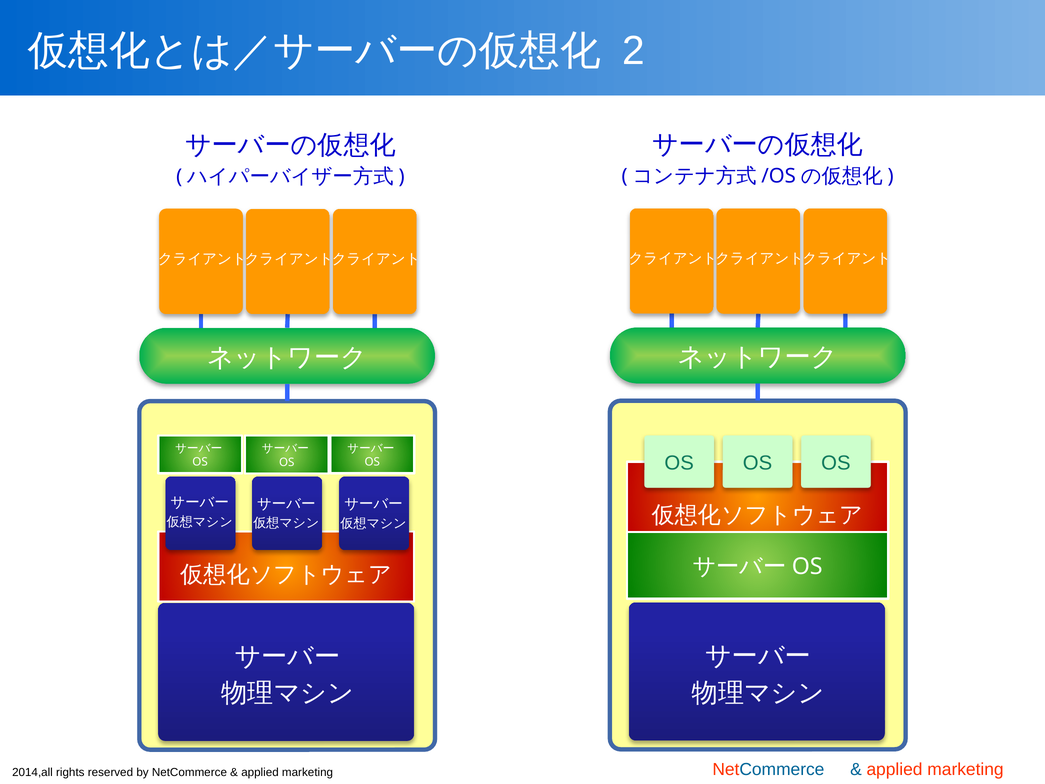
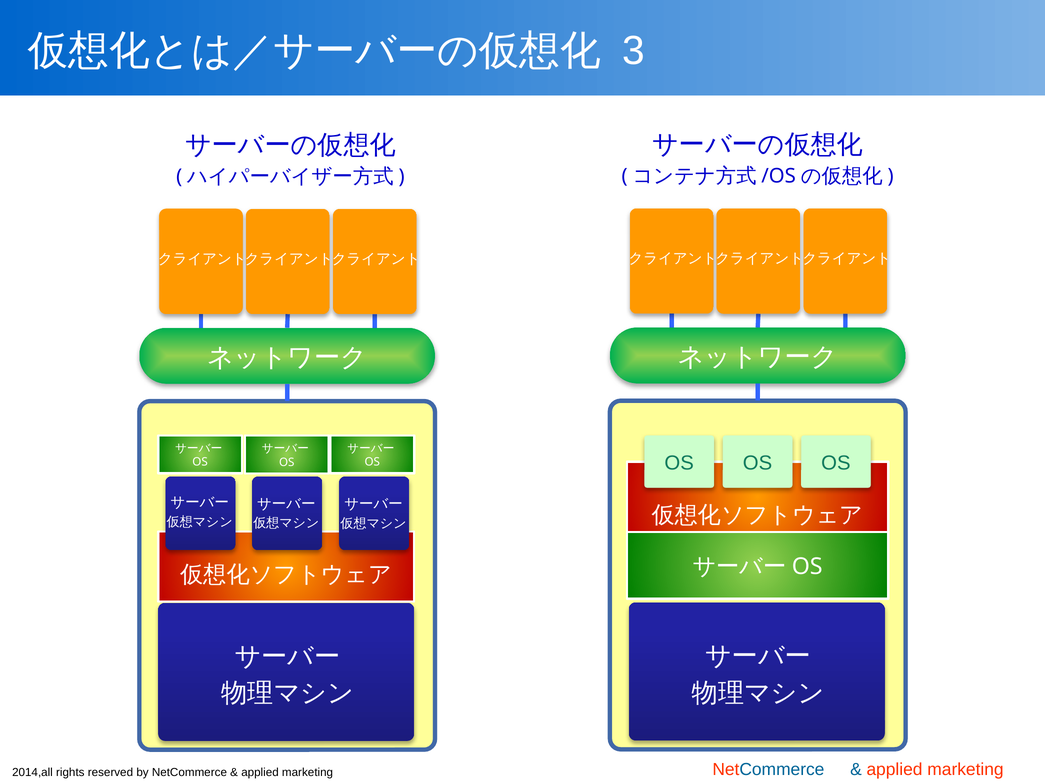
2: 2 -> 3 (634, 51)
